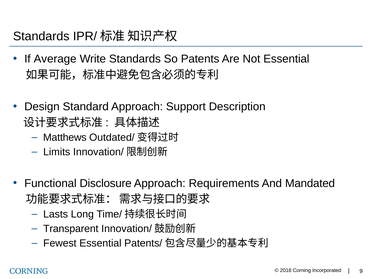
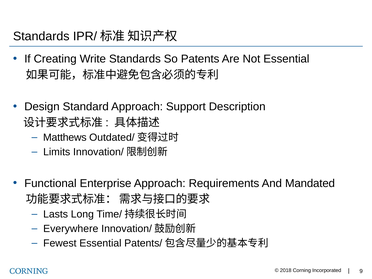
Average: Average -> Creating (55, 59)
Disclosure: Disclosure -> Enterprise (106, 183)
Transparent: Transparent -> Everywhere (71, 229)
